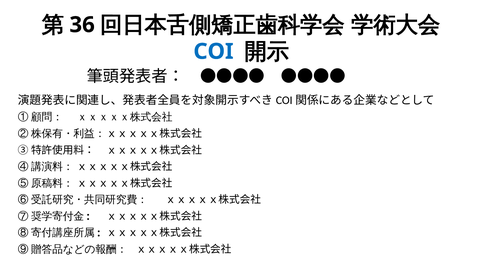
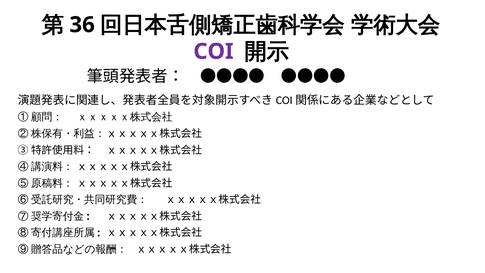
COI colour: blue -> purple (213, 51)
